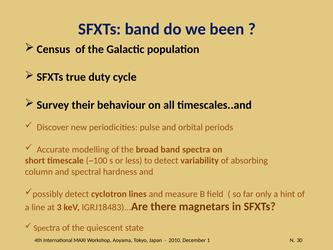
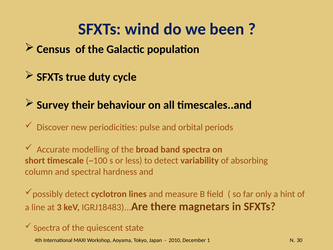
SFXTs band: band -> wind (142, 29)
